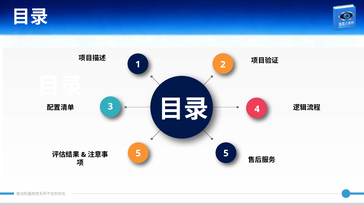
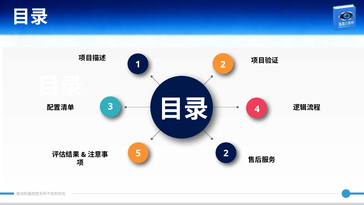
5 5: 5 -> 2 (226, 153)
